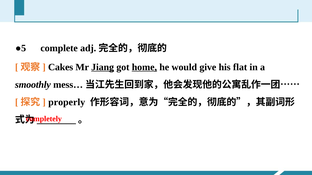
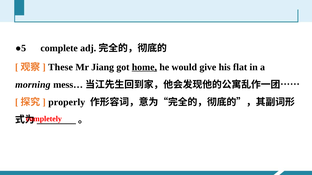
Cakes: Cakes -> These (61, 67)
Jiang underline: present -> none (103, 67)
smoothly: smoothly -> morning (33, 85)
